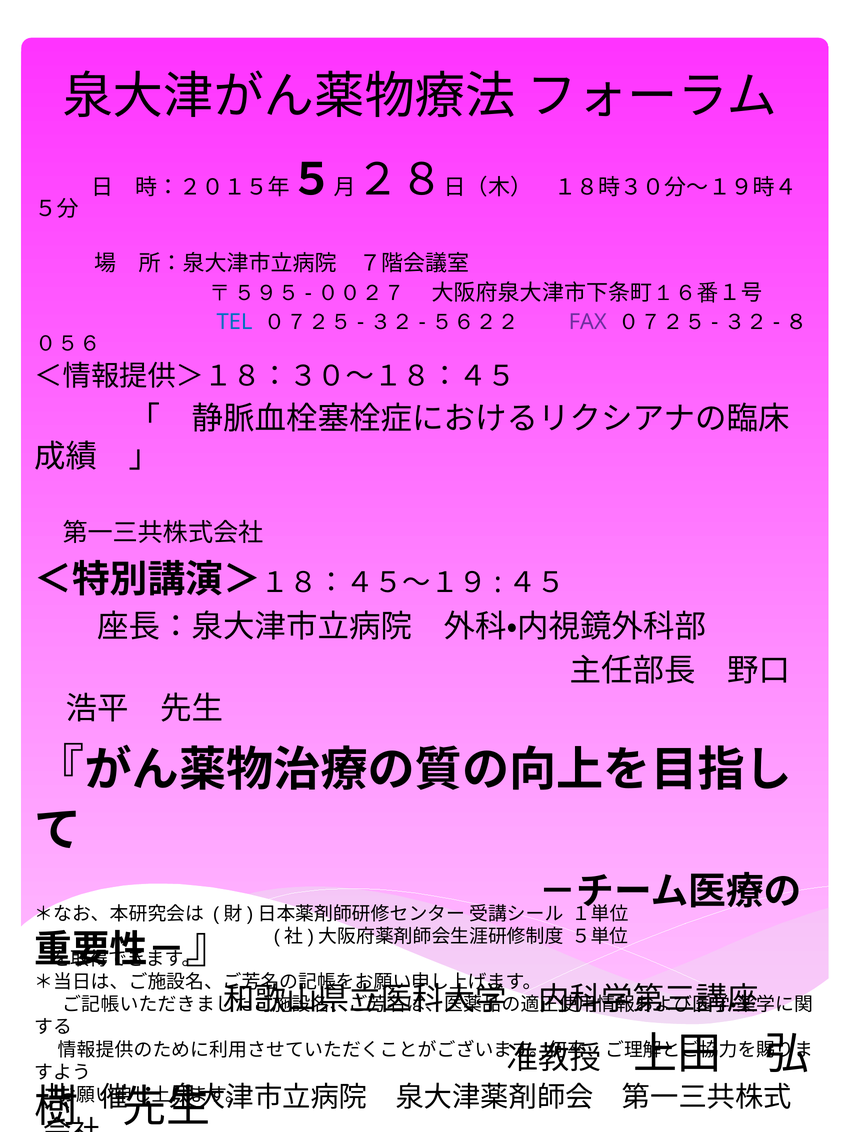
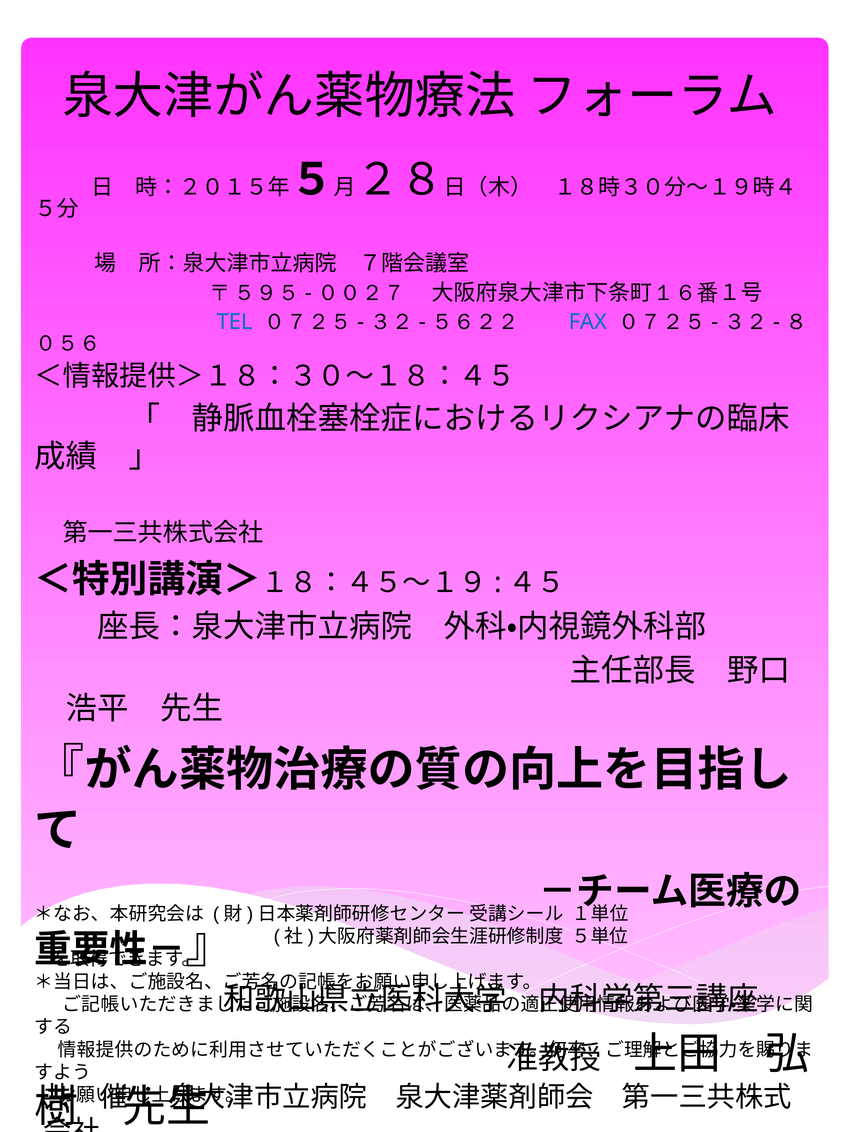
FAX colour: purple -> blue (588, 322)
